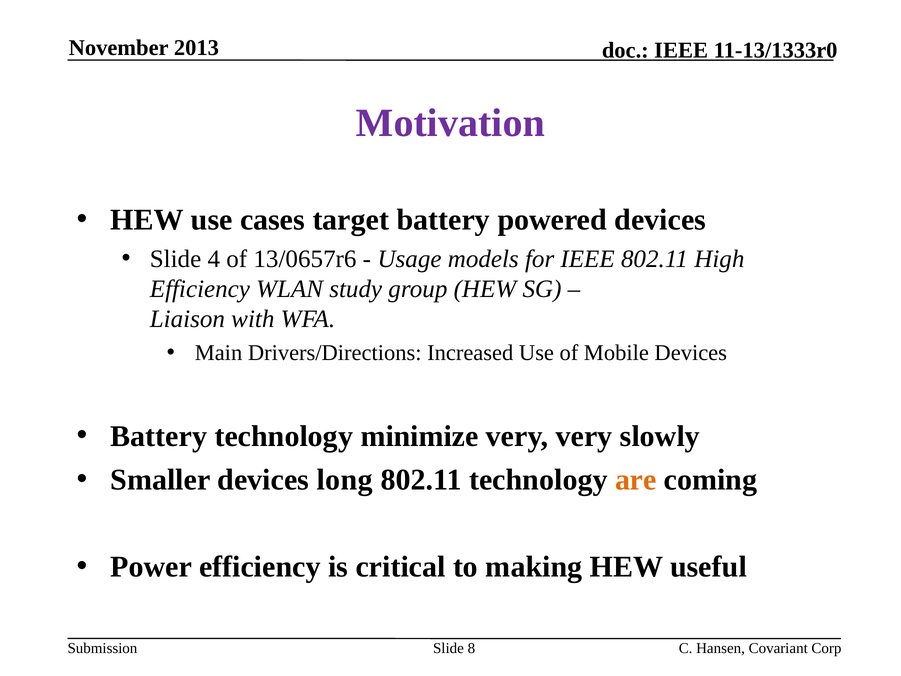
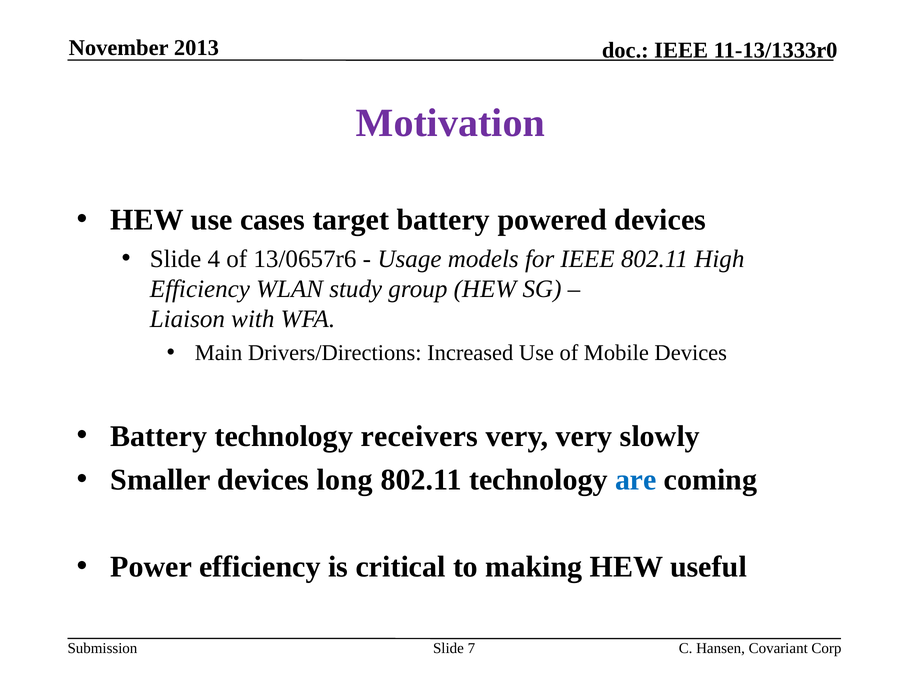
minimize: minimize -> receivers (419, 436)
are colour: orange -> blue (636, 480)
8: 8 -> 7 (471, 648)
